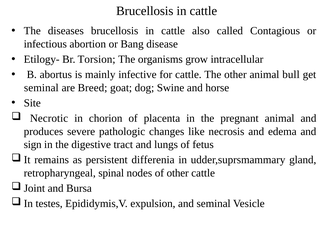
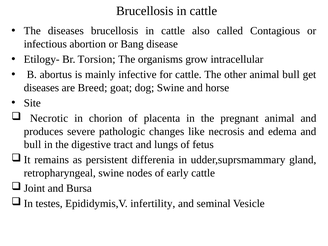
seminal: seminal -> diseases (41, 88)
sign: sign -> bull (33, 145)
retropharyngeal spinal: spinal -> swine (111, 173)
of other: other -> early (178, 173)
expulsion: expulsion -> infertility (153, 204)
